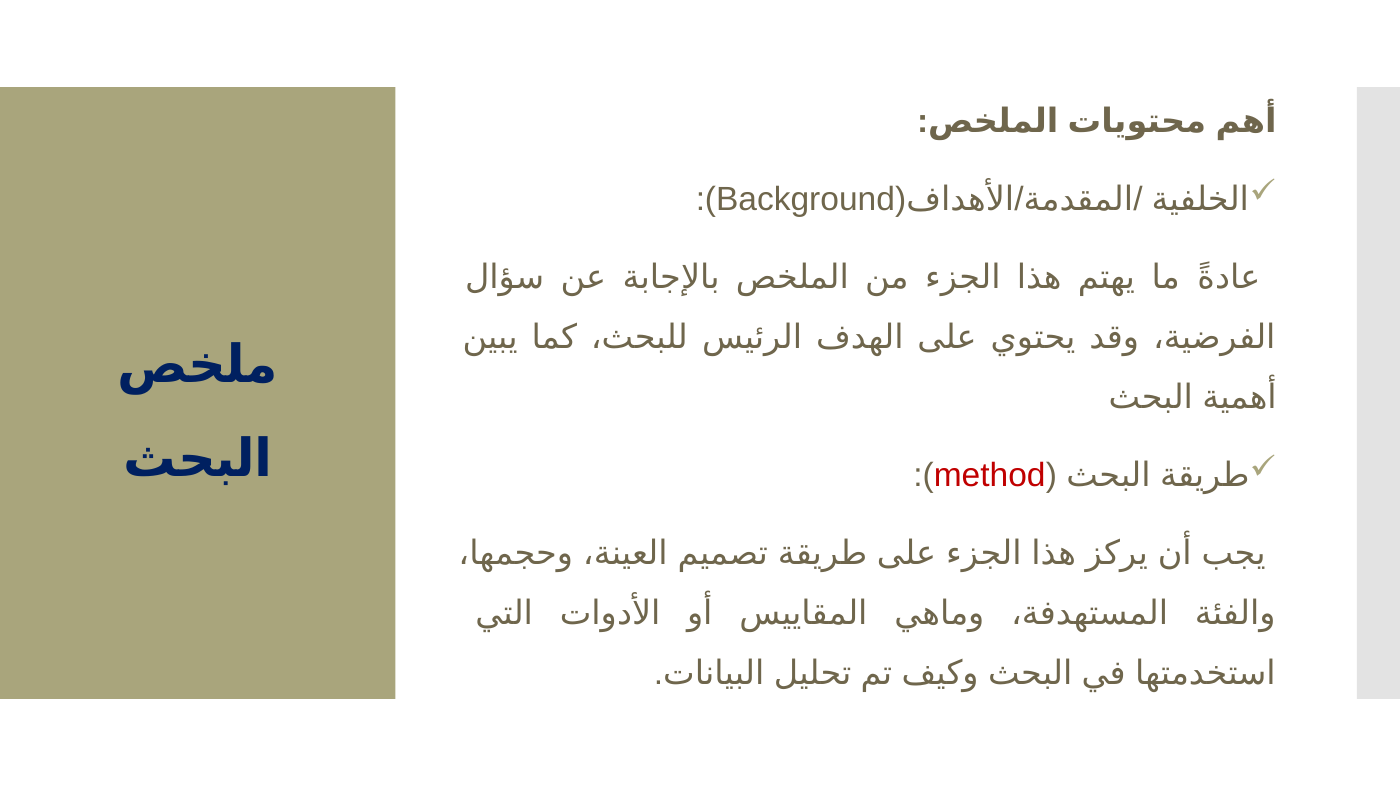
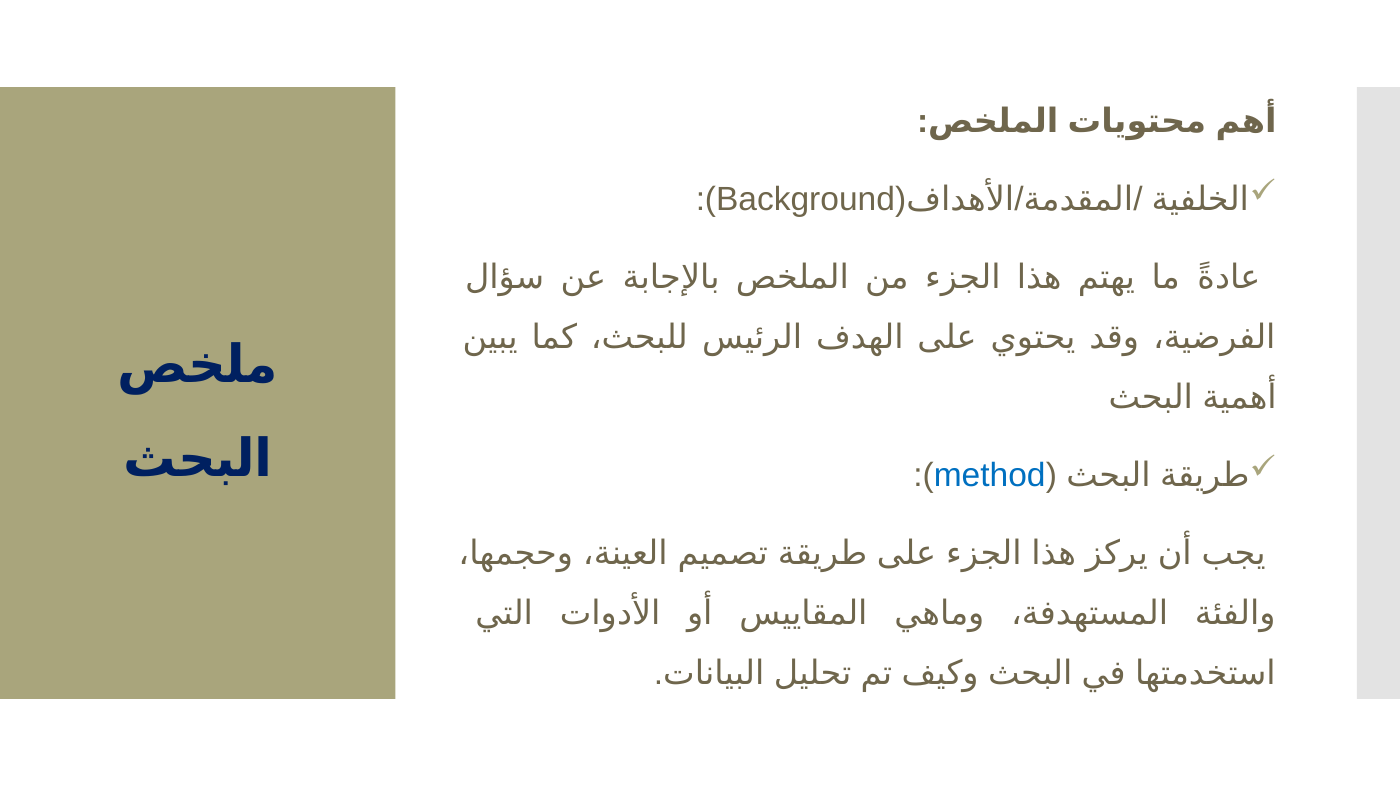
method colour: red -> blue (990, 476)
